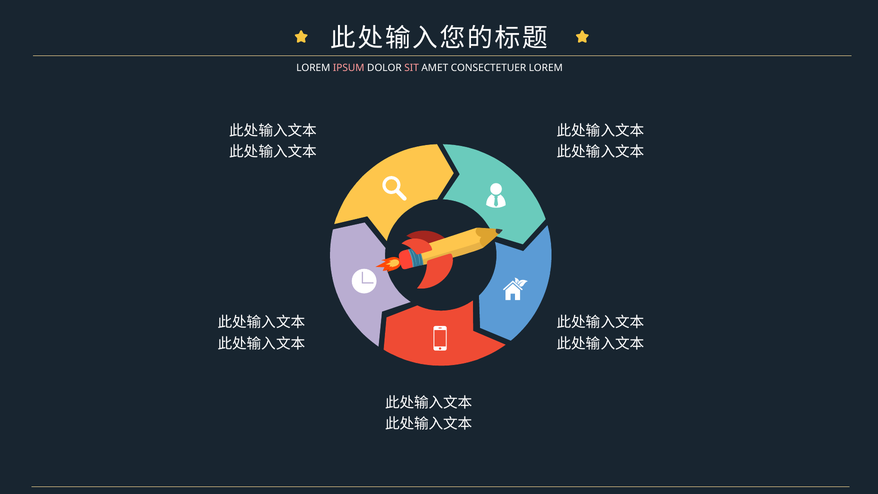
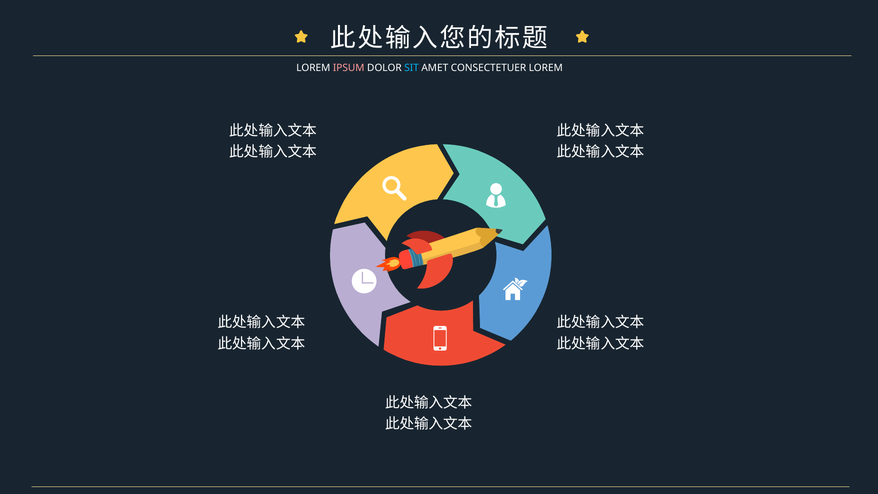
SIT colour: pink -> light blue (412, 68)
